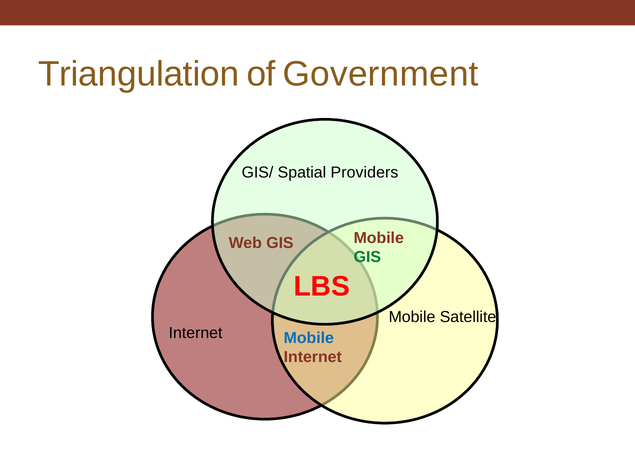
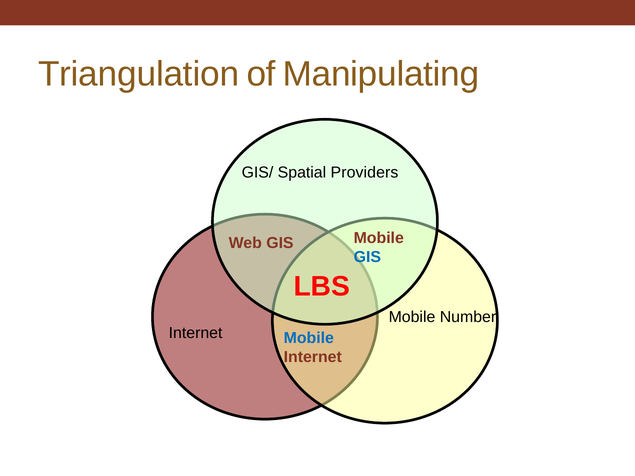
Government: Government -> Manipulating (381, 74)
GIS colour: green -> blue (367, 257)
Satellite: Satellite -> Number (468, 317)
